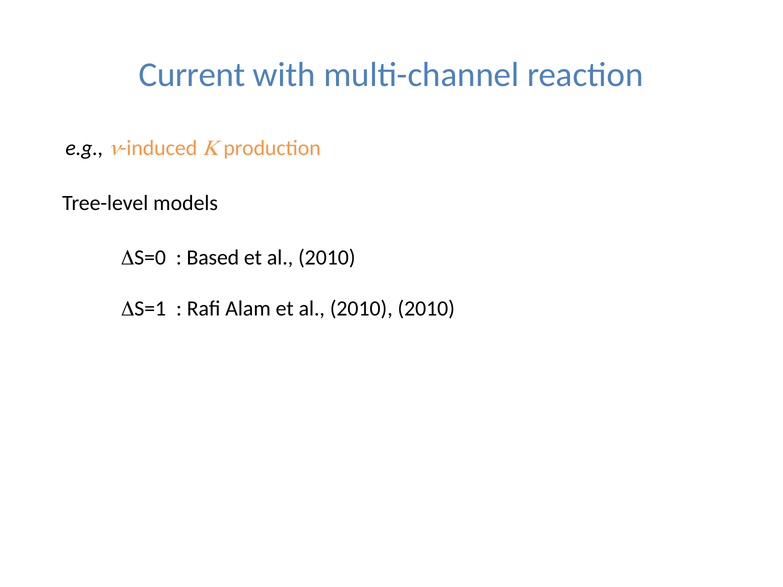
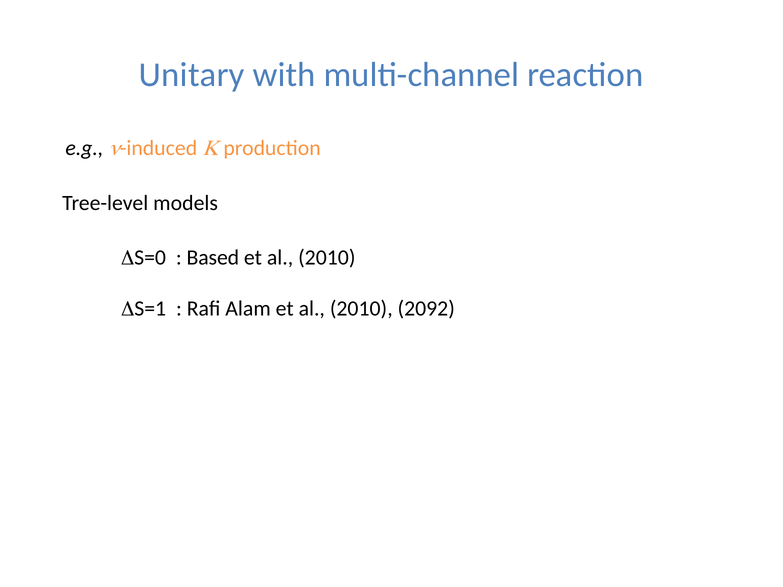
Current: Current -> Unitary (192, 75)
2010 2010: 2010 -> 2092 (426, 309)
